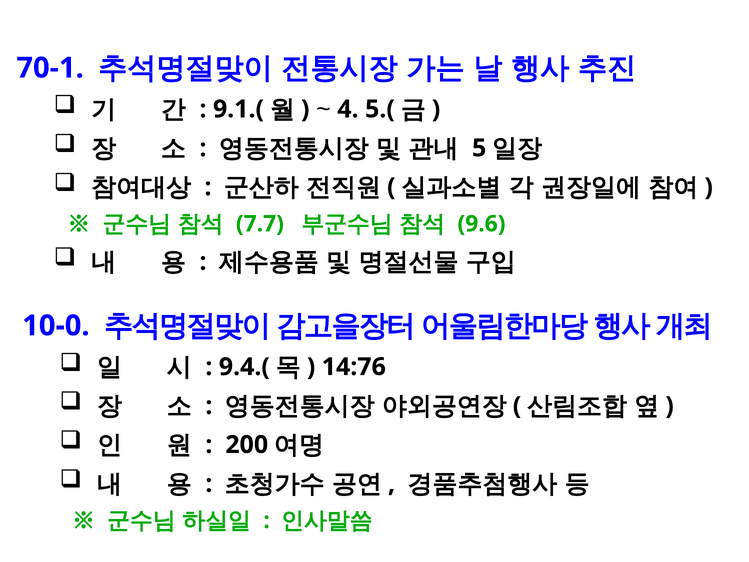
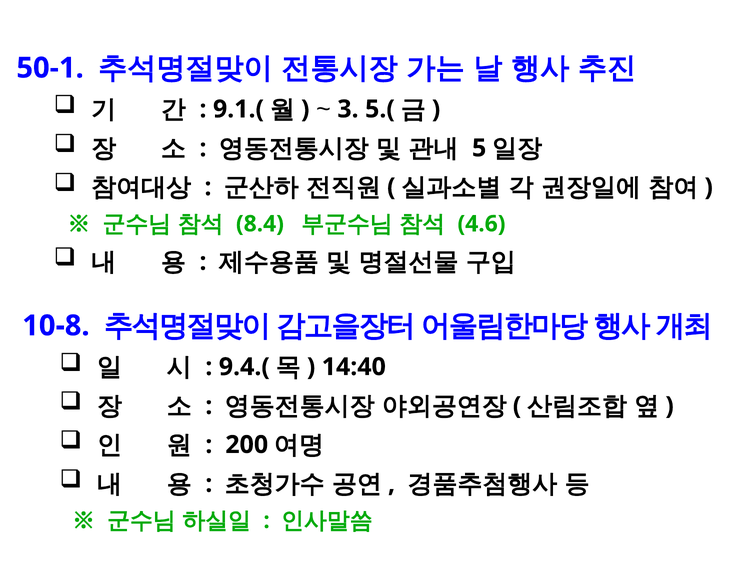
70-1: 70-1 -> 50-1 (50, 68)
4: 4 -> 3 (348, 109)
7.7: 7.7 -> 8.4 (260, 224)
9.6: 9.6 -> 4.6 (481, 224)
10-0: 10-0 -> 10-8 (56, 326)
14:76: 14:76 -> 14:40 (354, 367)
